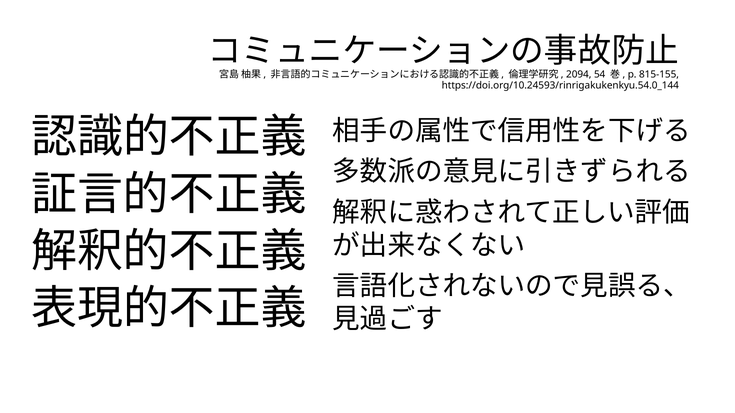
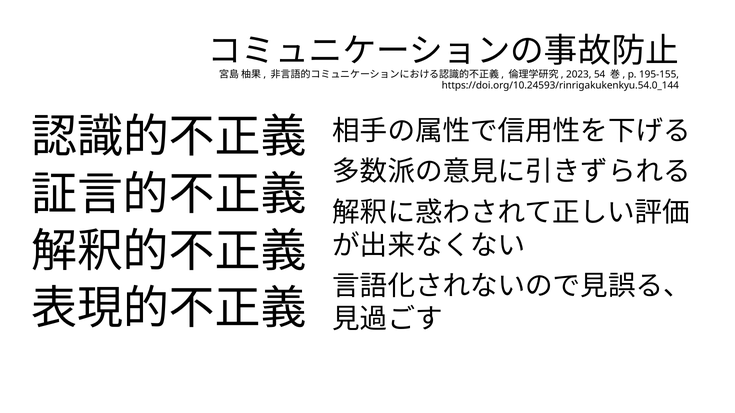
2094: 2094 -> 2023 (579, 75)
815-155: 815-155 -> 195-155 (659, 75)
